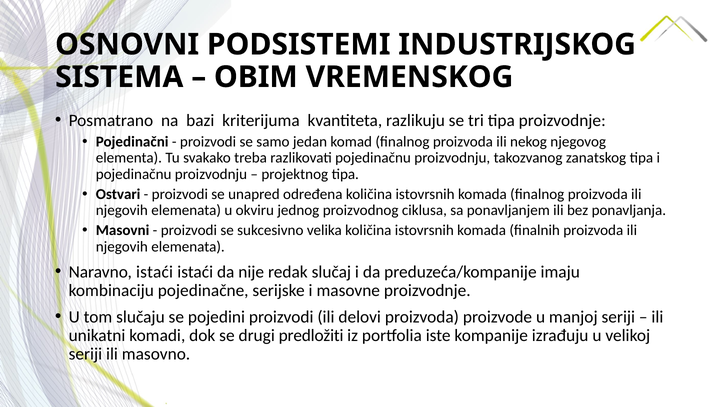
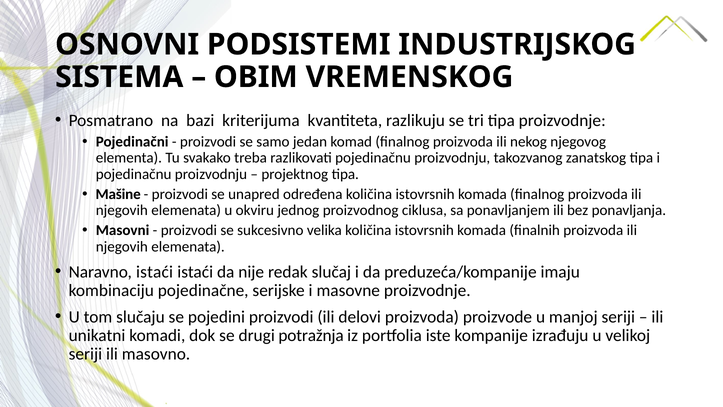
Ostvari: Ostvari -> Mašine (118, 194)
predložiti: predložiti -> potražnja (311, 335)
